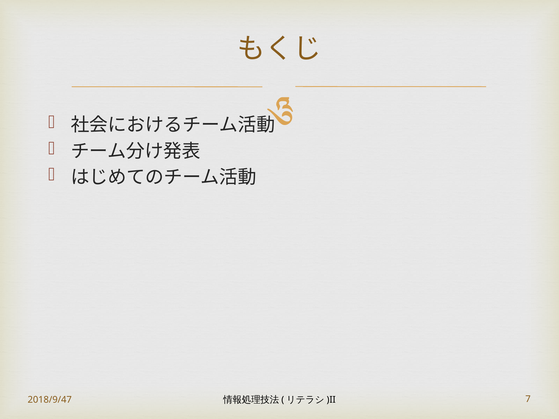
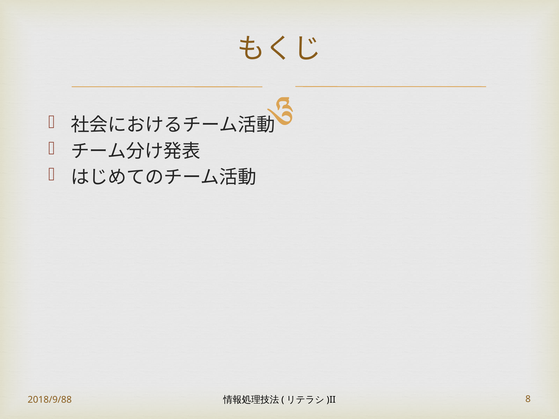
2018/9/47: 2018/9/47 -> 2018/9/88 (50, 400)
7: 7 -> 8 (528, 399)
